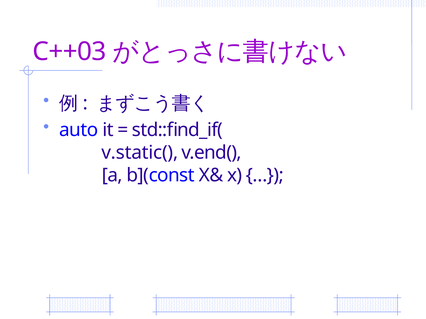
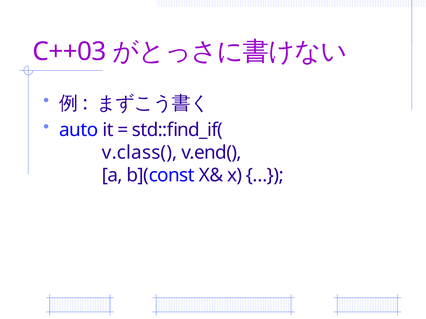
v.static(: v.static( -> v.class( (140, 153)
